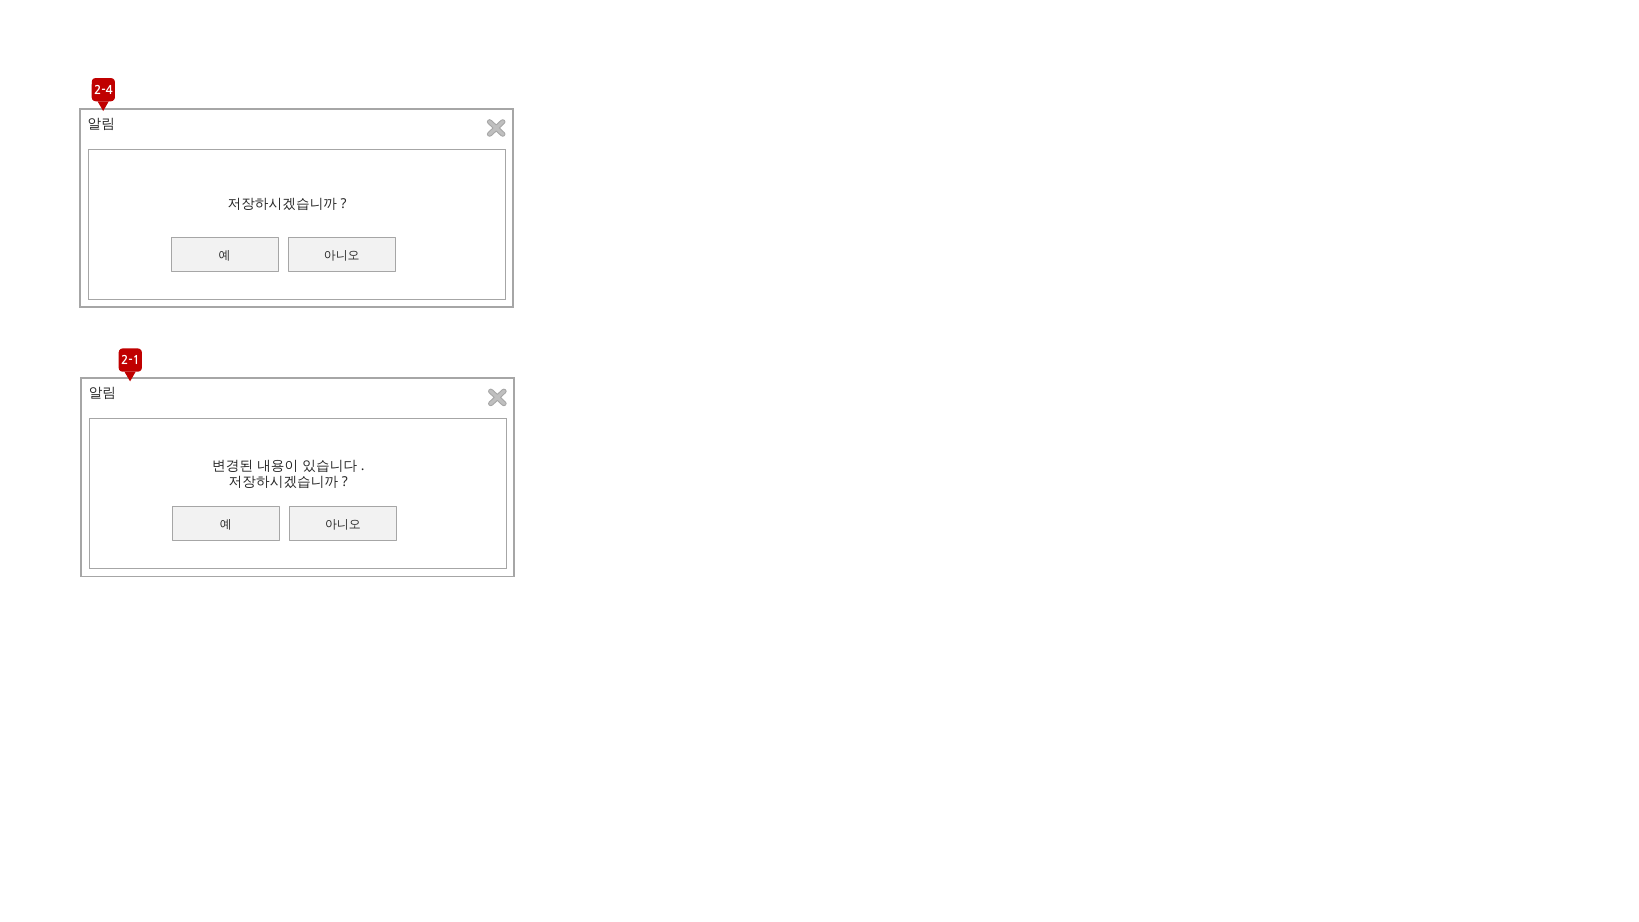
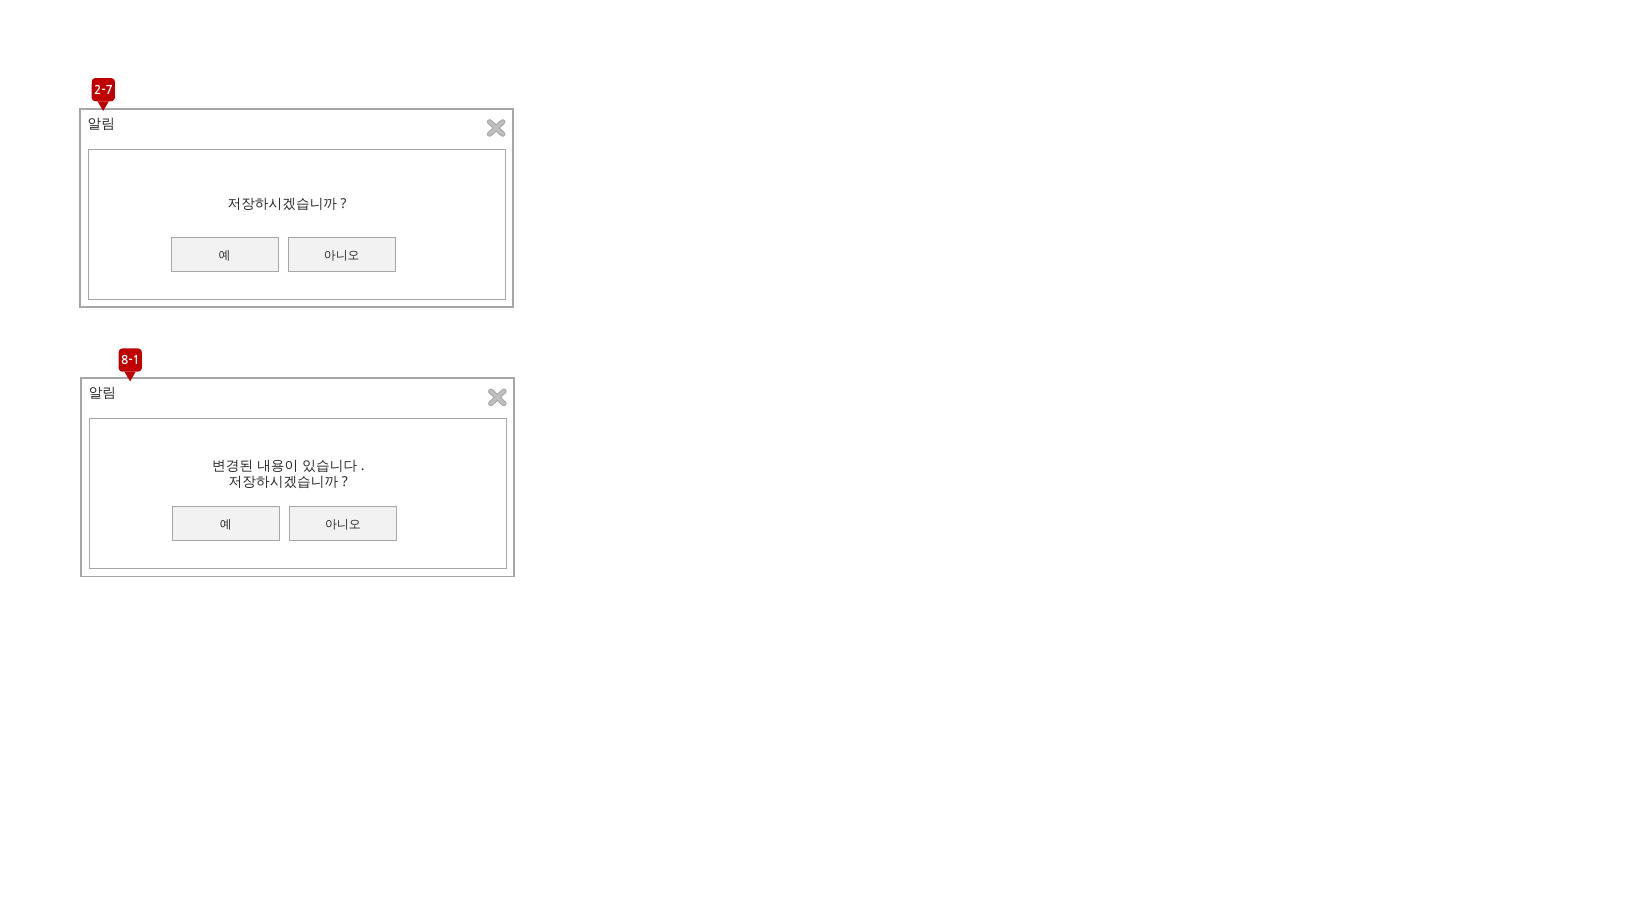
2-4: 2-4 -> 2-7 (104, 90)
2-1: 2-1 -> 8-1 (130, 361)
